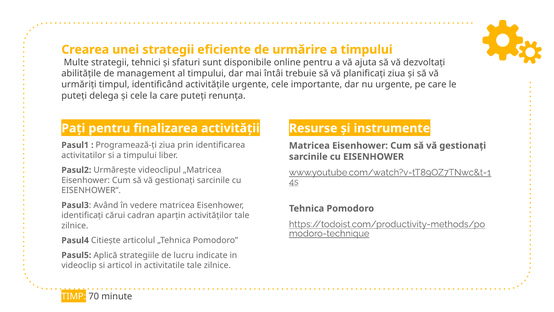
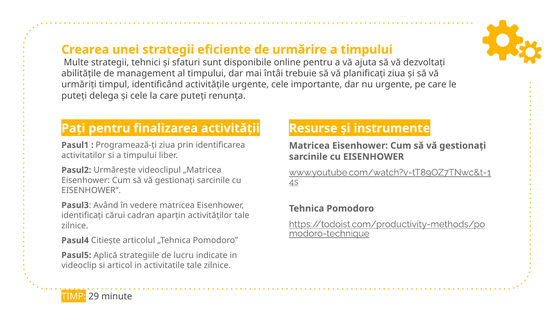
70: 70 -> 29 (94, 296)
